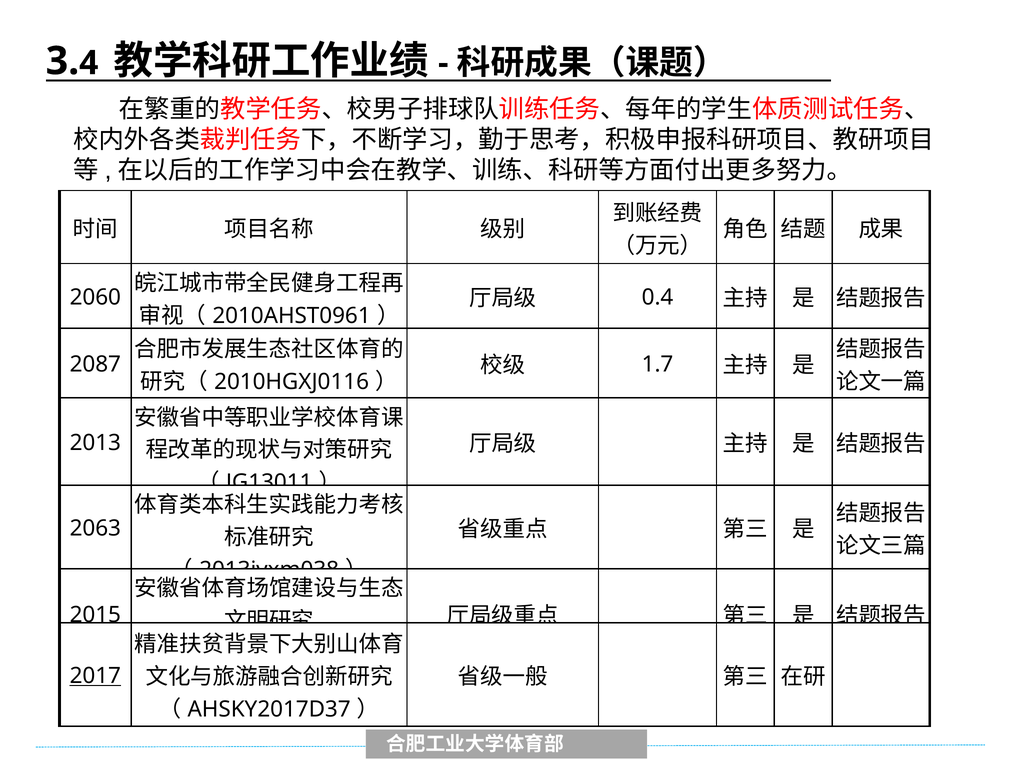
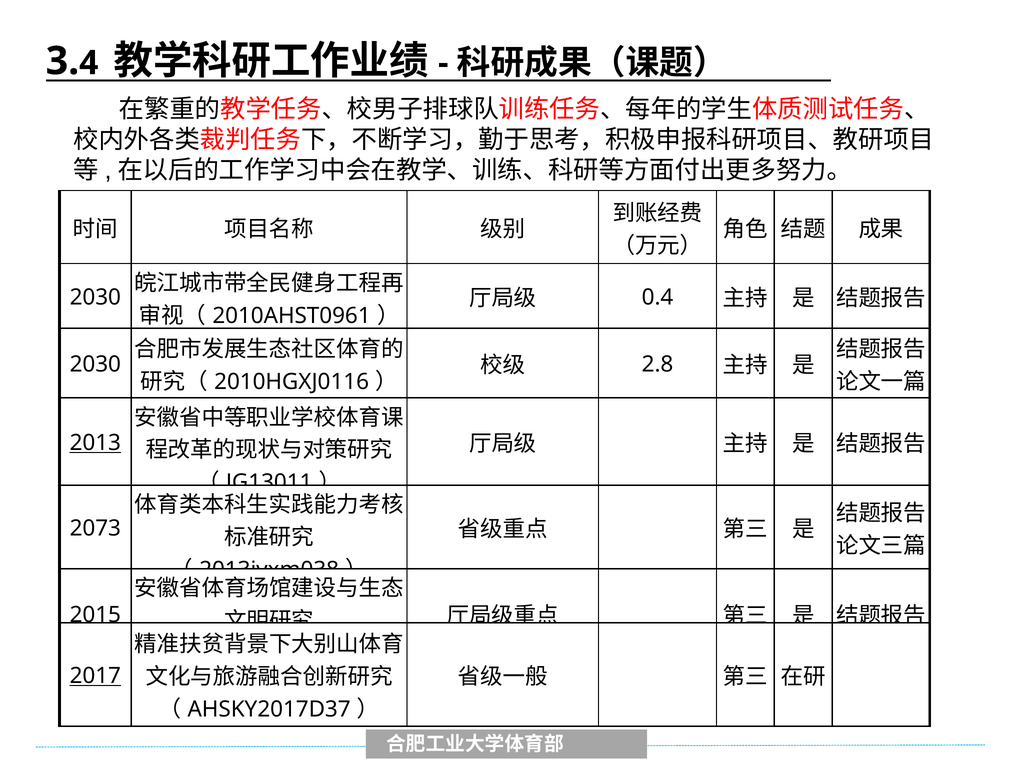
2060: 2060 -> 2030 (95, 297)
1.7: 1.7 -> 2.8 (658, 364)
2087: 2087 -> 2030 (95, 364)
2013 underline: none -> present (95, 443)
2063: 2063 -> 2073 (95, 528)
